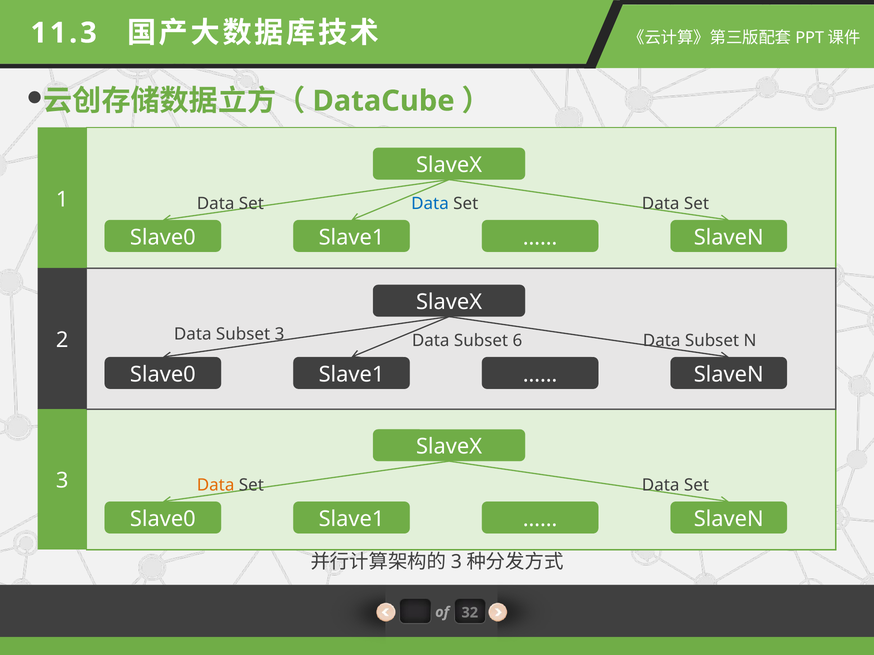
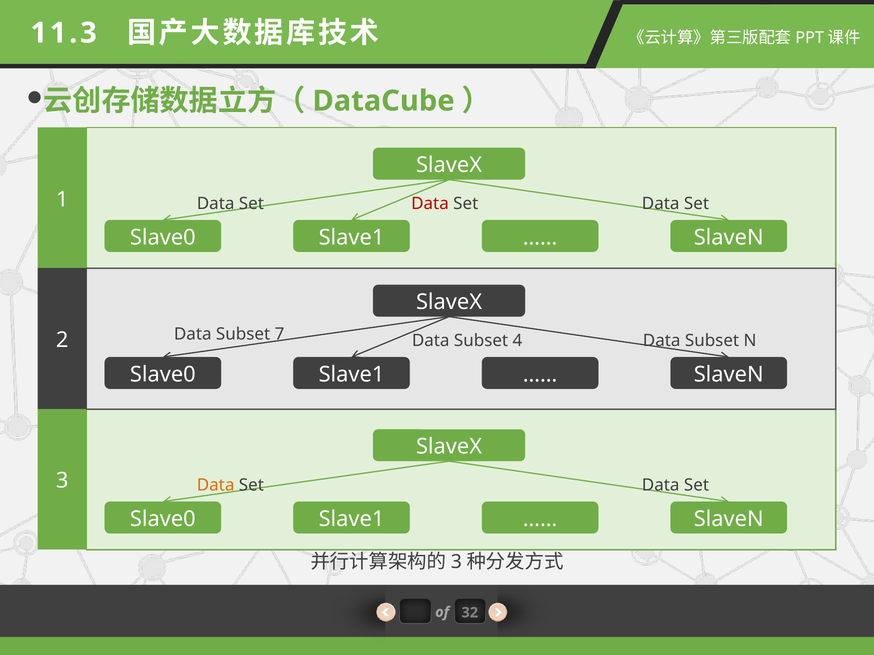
Data colour: blue -> red (430, 204)
Subset 3: 3 -> 7 (279, 335)
6: 6 -> 4 (517, 341)
